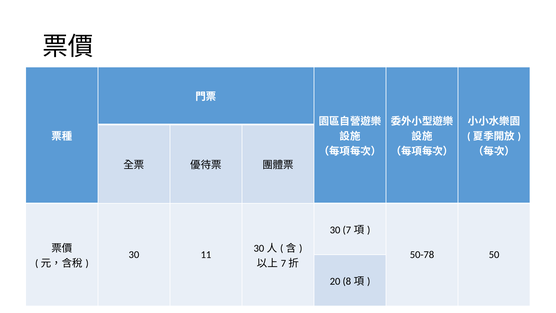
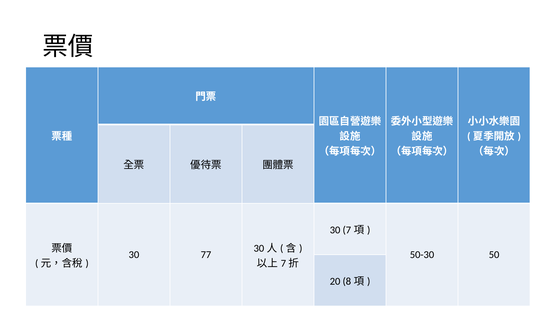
11: 11 -> 77 (206, 255)
50-78: 50-78 -> 50-30 (422, 255)
